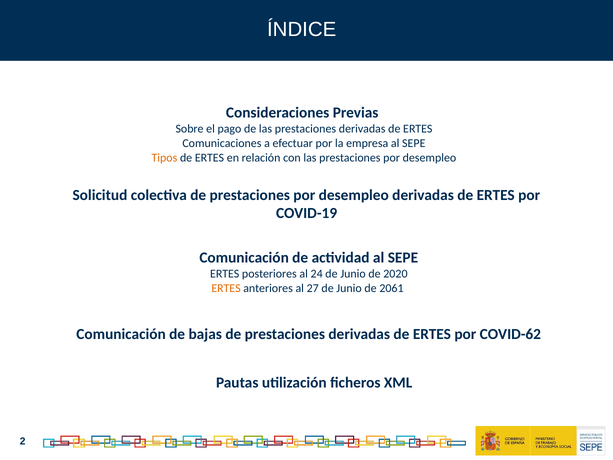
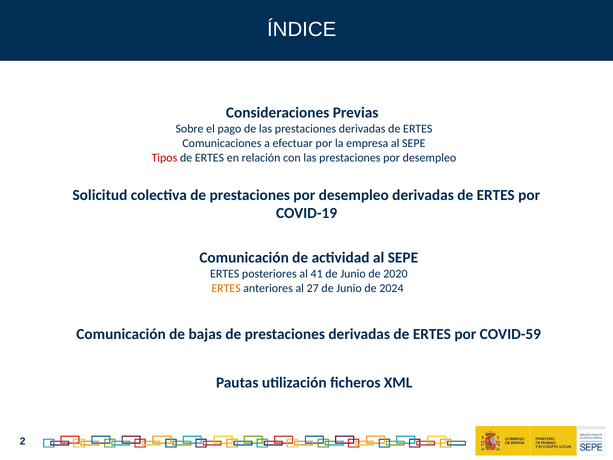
Tipos colour: orange -> red (164, 158)
24: 24 -> 41 (317, 274)
2061: 2061 -> 2024 (391, 288)
COVID-62: COVID-62 -> COVID-59 (510, 334)
